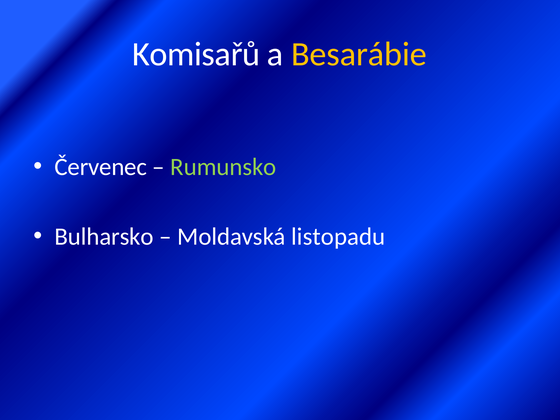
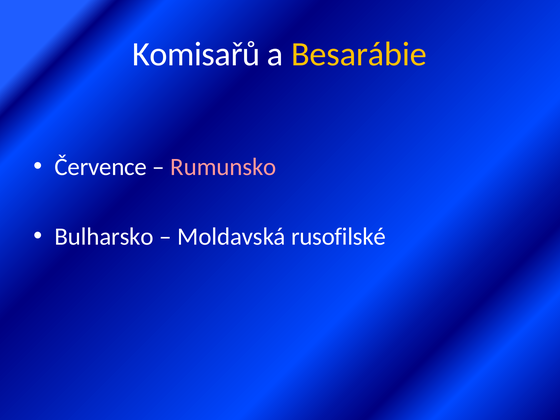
Červenec: Červenec -> Července (101, 167)
Rumunsko colour: light green -> pink (223, 167)
listopadu: listopadu -> rusofilské (338, 237)
